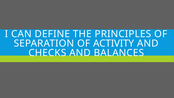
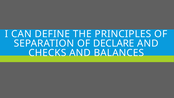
ACTIVITY: ACTIVITY -> DECLARE (114, 43)
